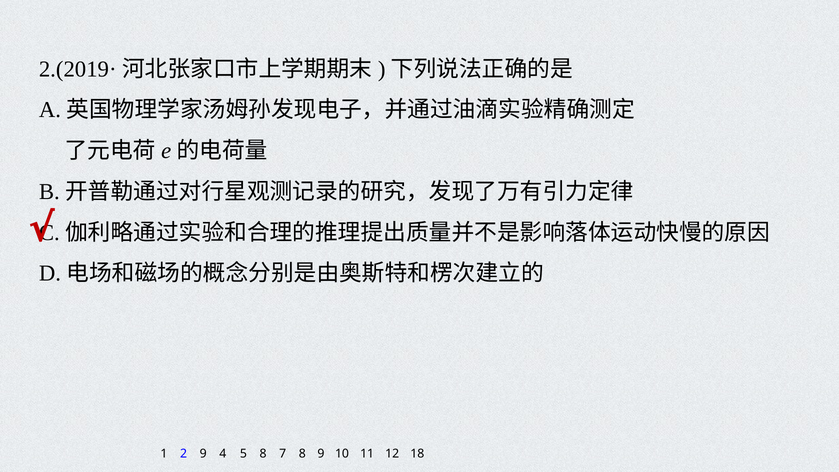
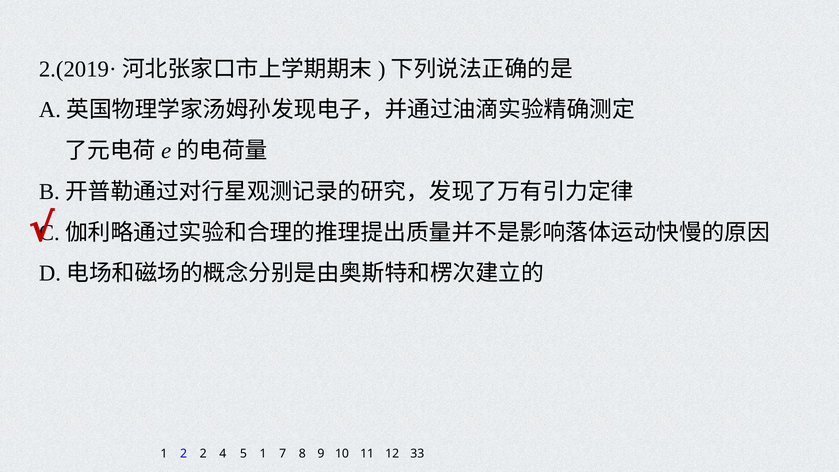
2 9: 9 -> 2 (203, 454)
5 8: 8 -> 1 (263, 454)
18: 18 -> 33 (417, 454)
